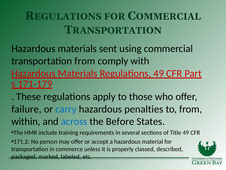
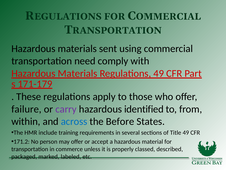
transportation from: from -> need (85, 61)
carry colour: blue -> purple (66, 109)
penalties: penalties -> identified (144, 109)
